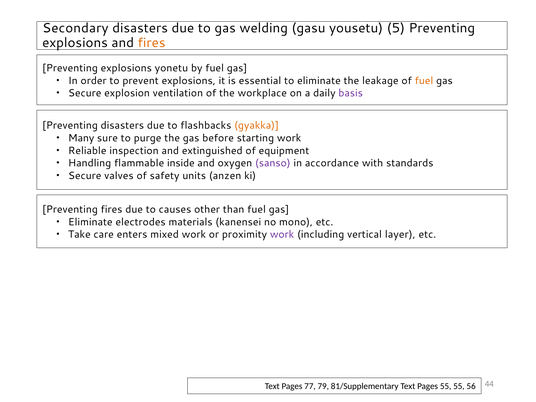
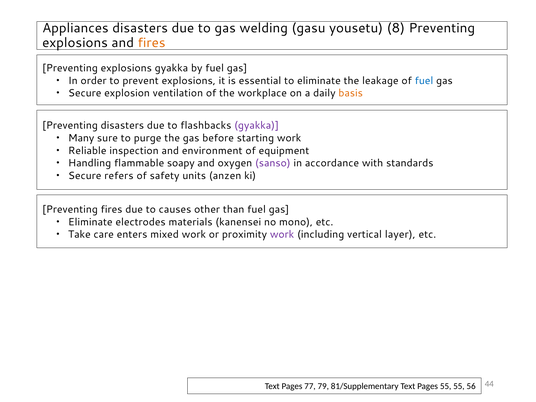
Secondary: Secondary -> Appliances (75, 28)
5: 5 -> 8 (396, 28)
explosions yonetu: yonetu -> gyakka (171, 68)
fuel colour: orange -> blue (424, 81)
basis colour: purple -> orange (351, 93)
gyakka colour: orange -> purple (257, 126)
extinguished: extinguished -> environment (212, 151)
inside: inside -> soapy (181, 163)
valves: valves -> refers (119, 176)
